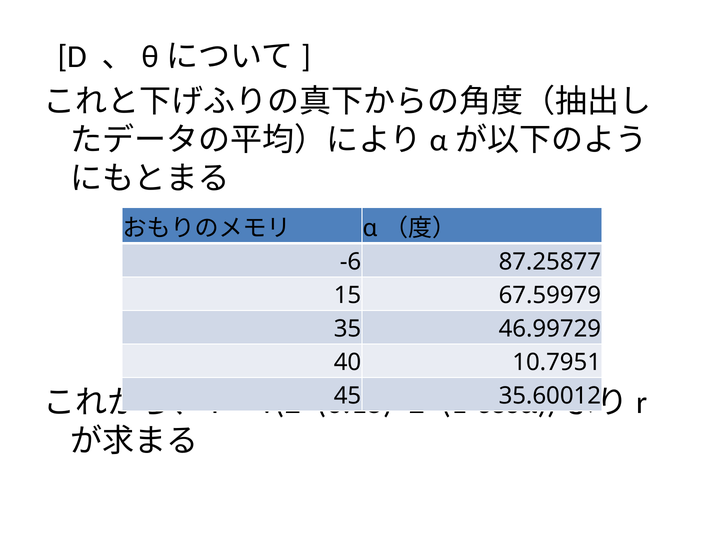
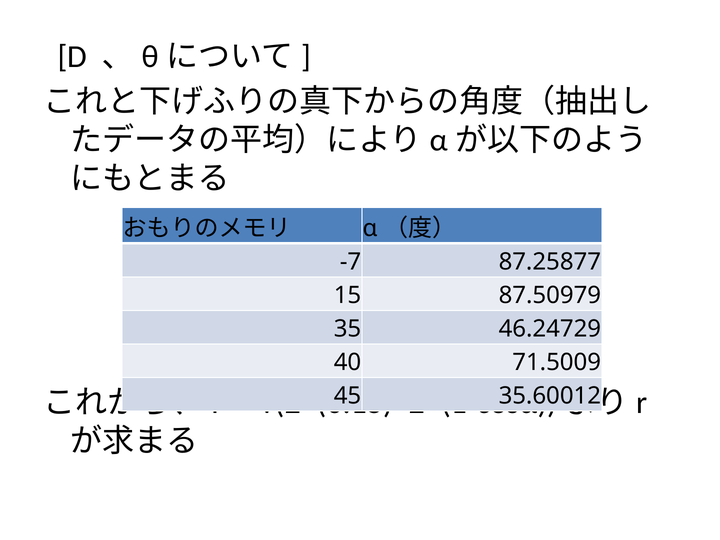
-6: -6 -> -7 (350, 262)
67.59979: 67.59979 -> 87.50979 (550, 295)
46.99729: 46.99729 -> 46.24729 (550, 329)
10.7951: 10.7951 -> 71.5009 (557, 362)
